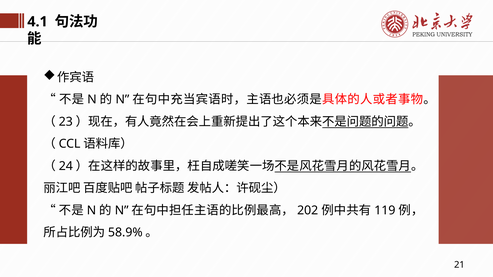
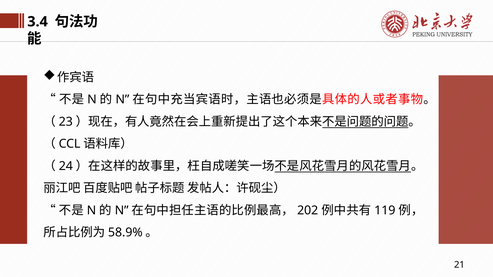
4.1: 4.1 -> 3.4 (38, 22)
